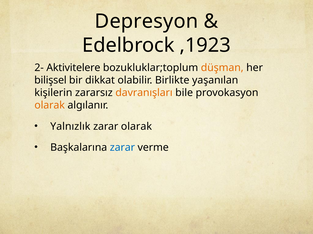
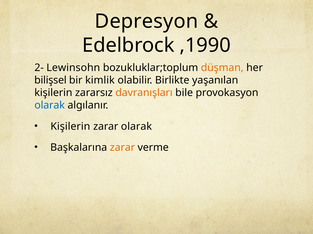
,1923: ,1923 -> ,1990 (205, 45)
Aktivitelere: Aktivitelere -> Lewinsohn (73, 68)
dikkat: dikkat -> kimlik (100, 80)
olarak colour: orange -> blue (50, 106)
Yalnızlık: Yalnızlık -> Kişilerin (70, 127)
zarar colour: blue -> orange (122, 148)
